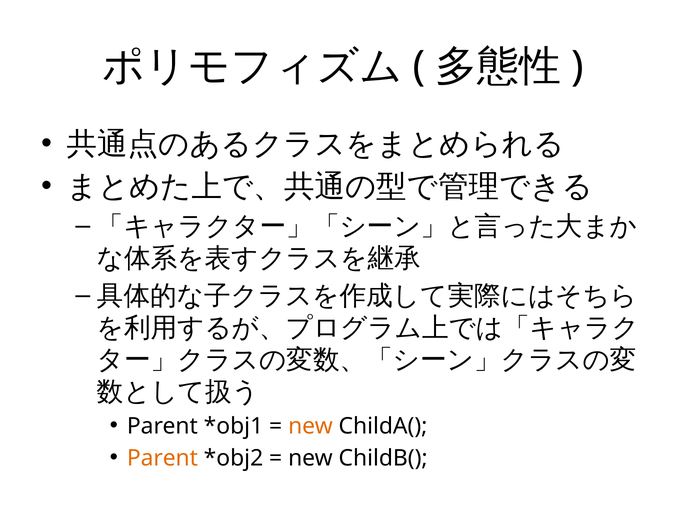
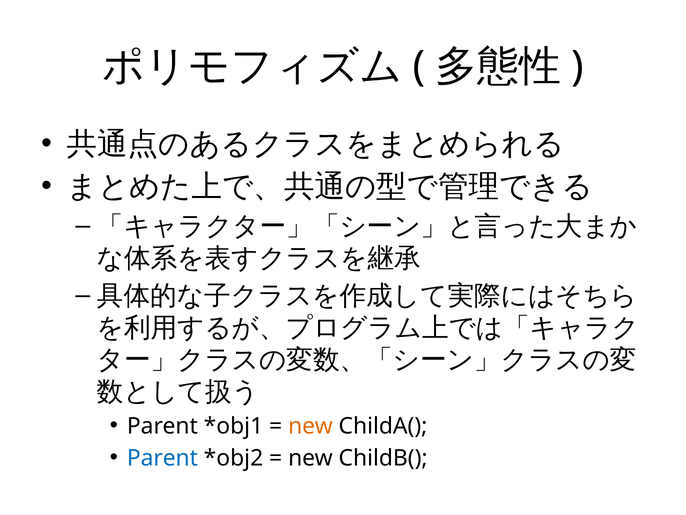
Parent colour: orange -> blue (162, 458)
